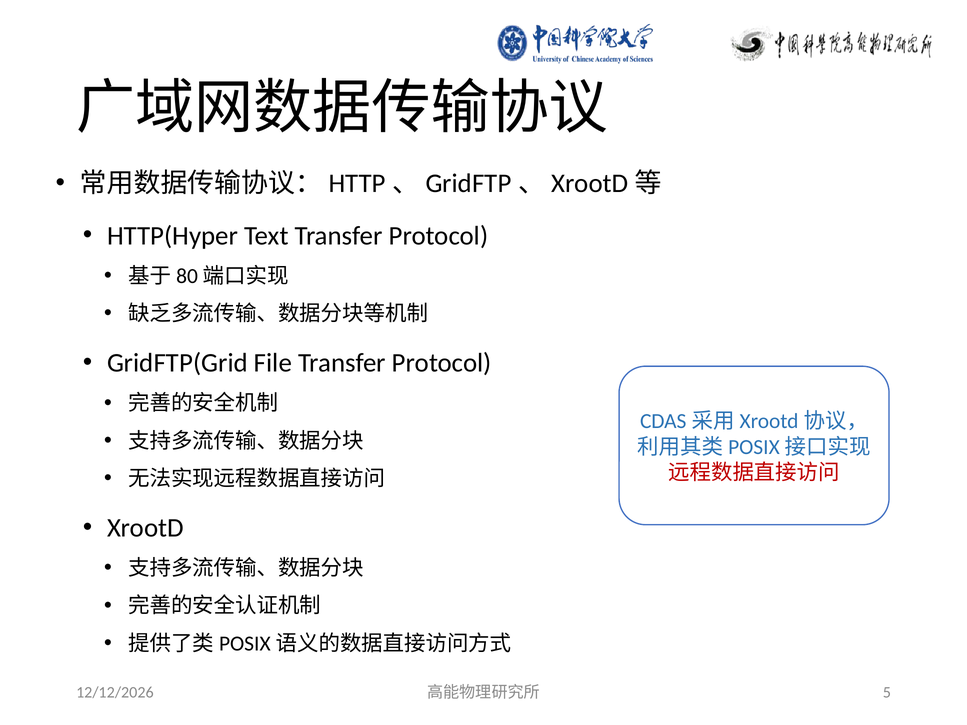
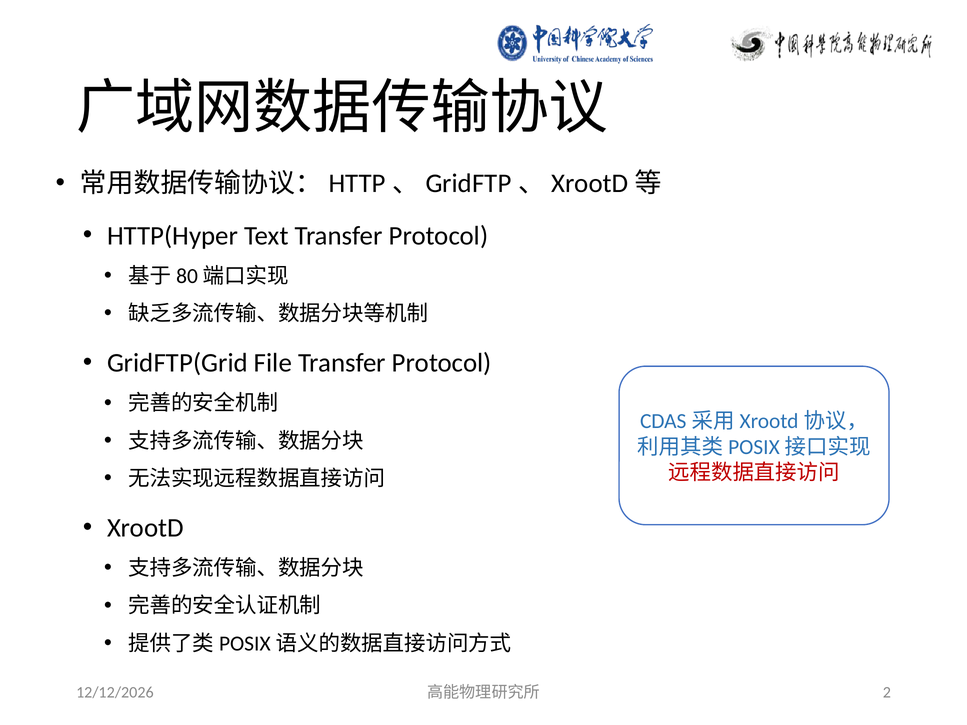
5: 5 -> 2 (887, 692)
